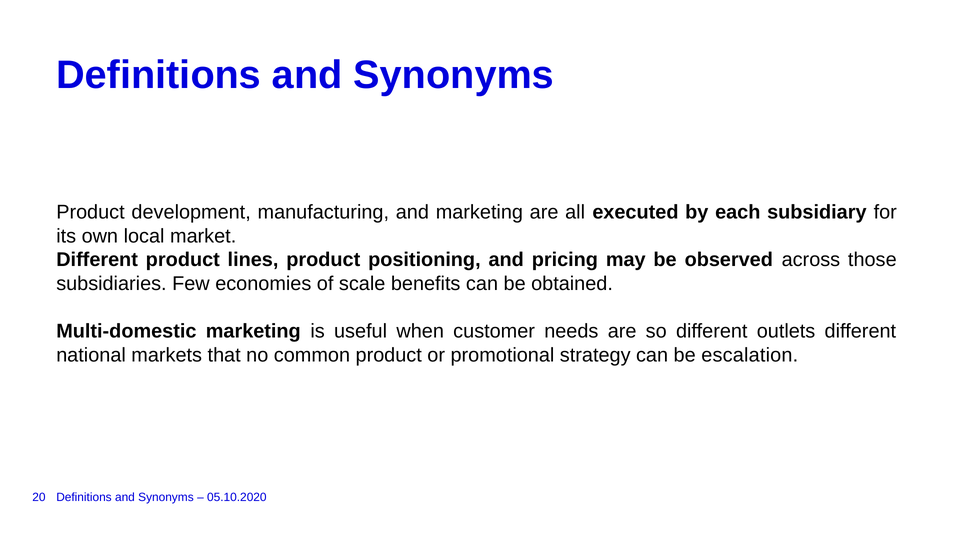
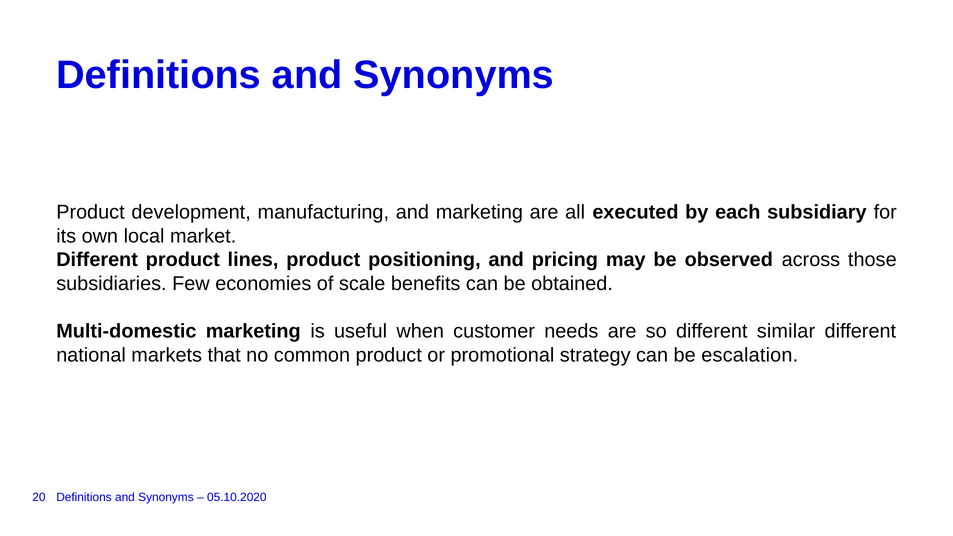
outlets: outlets -> similar (786, 331)
